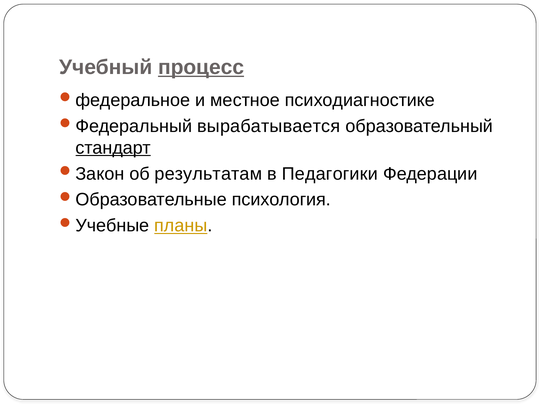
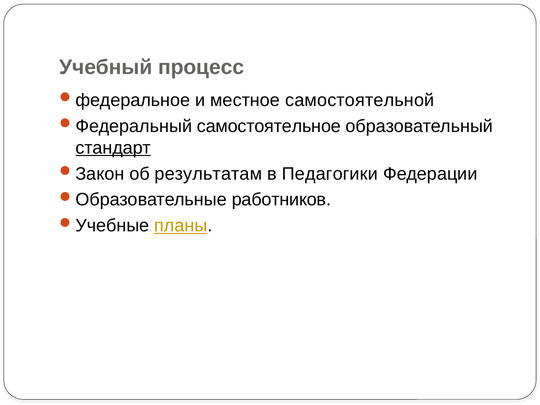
процесс underline: present -> none (201, 67)
психодиагностике: психодиагностике -> самостоятельной (360, 100)
вырабатывается: вырабатывается -> самостоятельное (269, 126)
психология: психология -> работников (281, 200)
